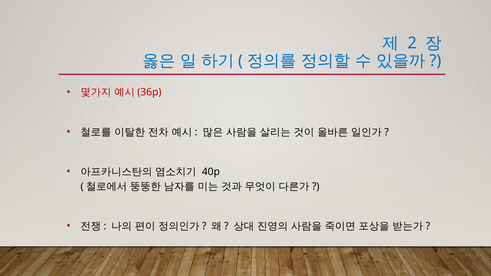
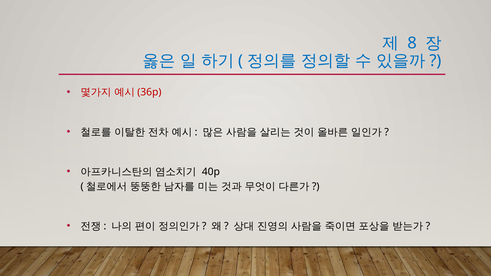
2: 2 -> 8 (412, 43)
